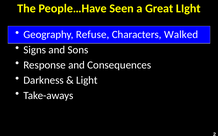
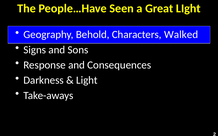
Refuse: Refuse -> Behold (93, 35)
